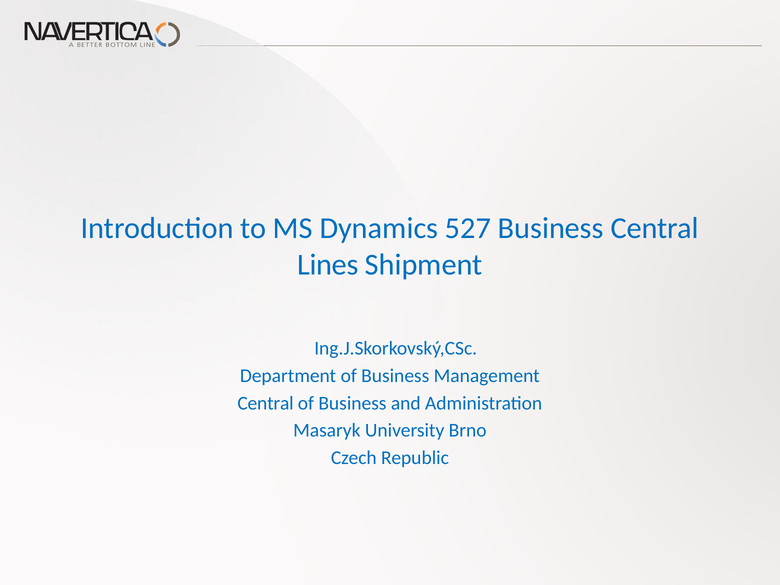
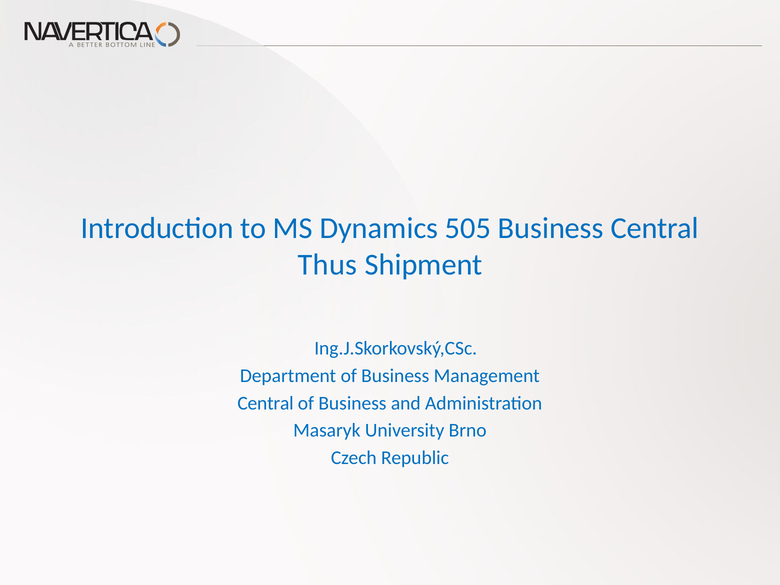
527: 527 -> 505 (468, 228)
Lines: Lines -> Thus (328, 265)
